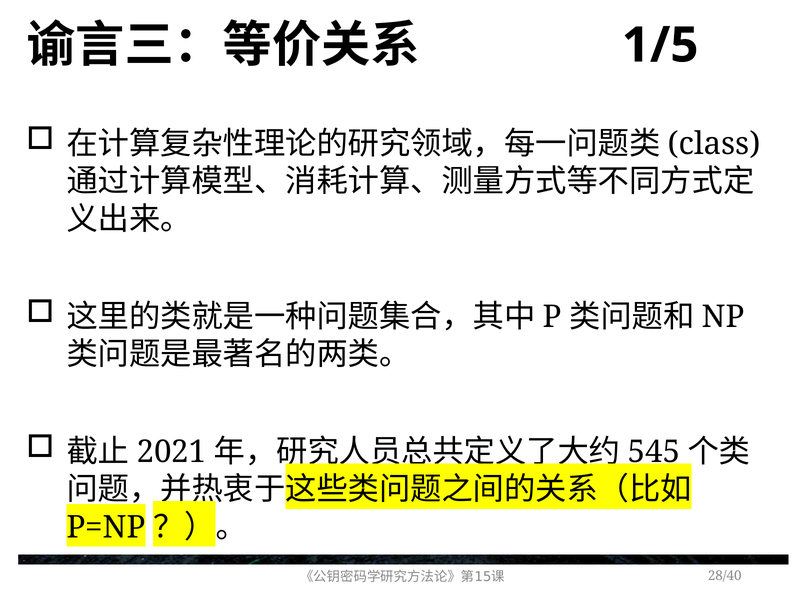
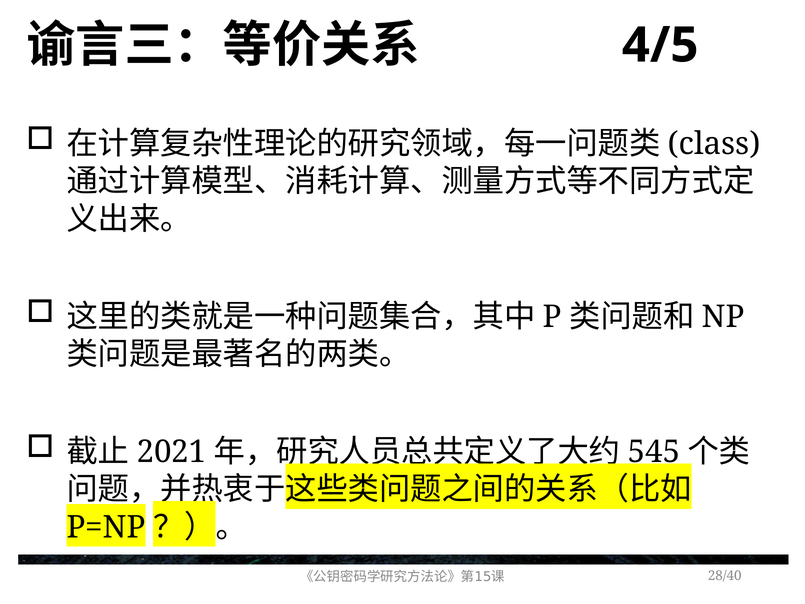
1/5: 1/5 -> 4/5 (660, 45)
